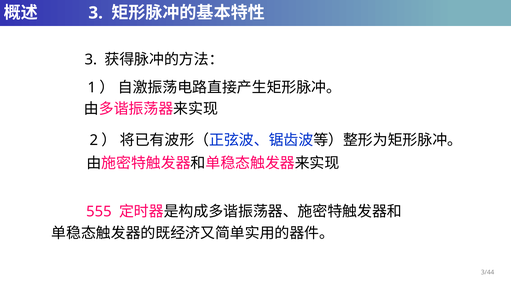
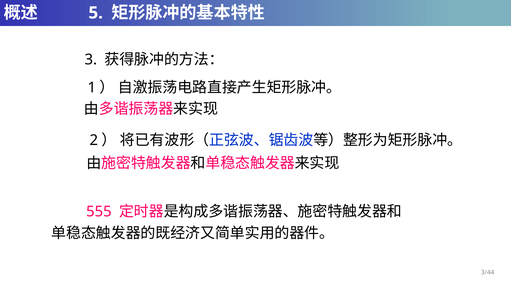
3: 3 -> 5 (96, 13)
